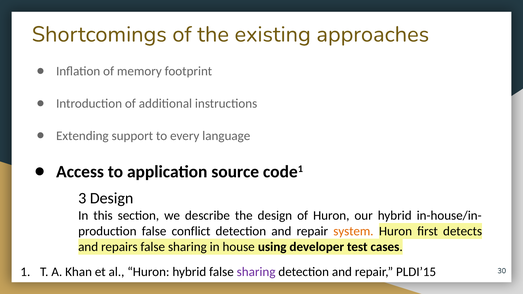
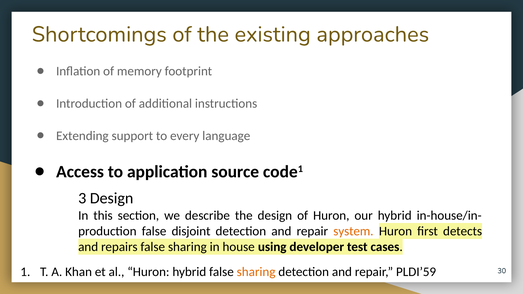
conflict: conflict -> disjoint (191, 231)
sharing colour: purple -> orange (256, 272)
PLDI’15: PLDI’15 -> PLDI’59 (416, 272)
